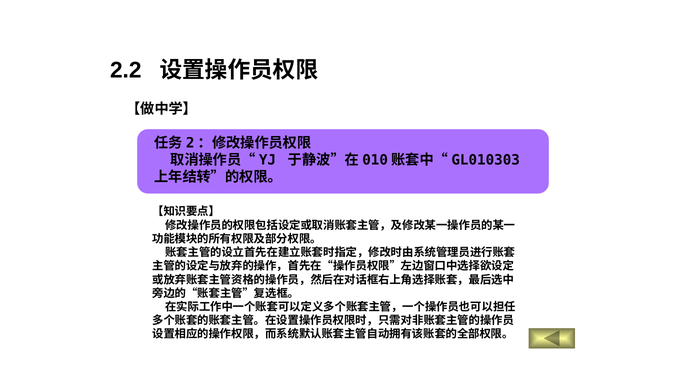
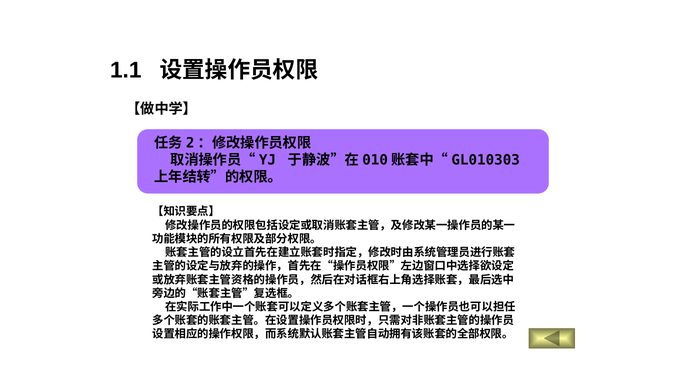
2.2: 2.2 -> 1.1 (126, 70)
